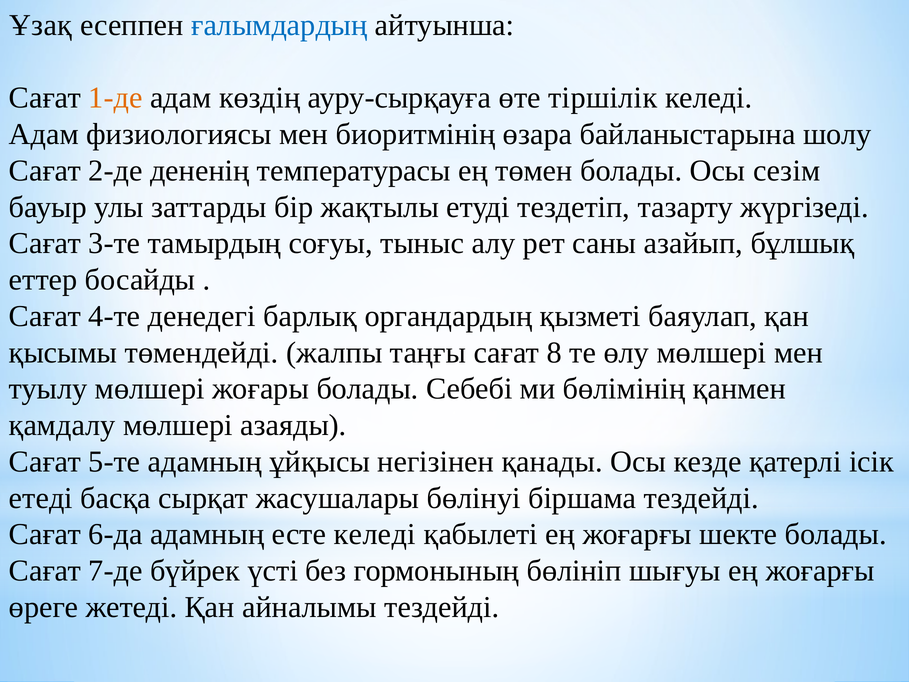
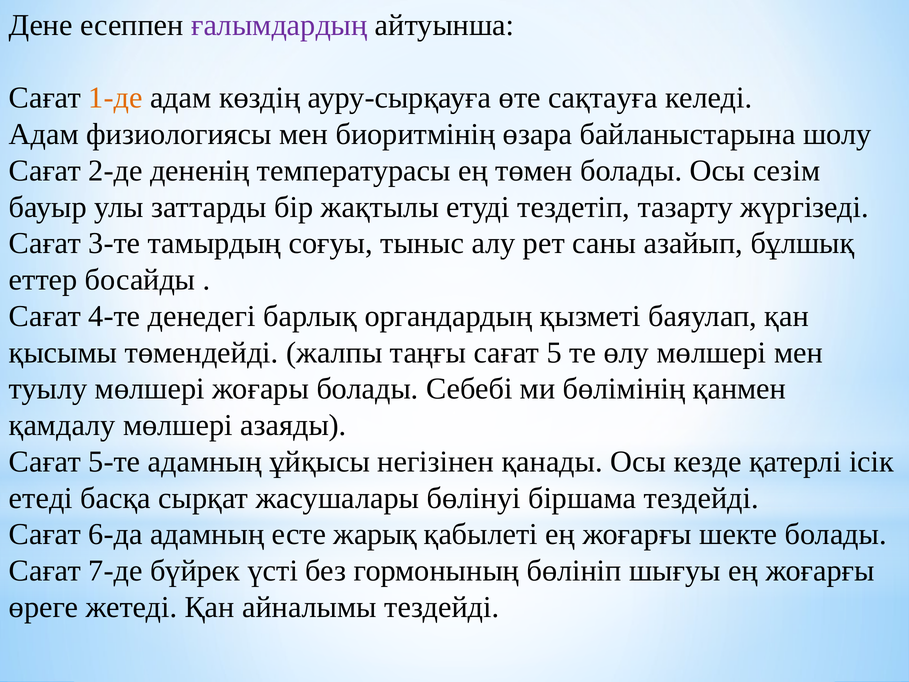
Ұзақ: Ұзақ -> Дене (41, 25)
ғалымдардың colour: blue -> purple (279, 25)
тіршілік: тіршілік -> сақтауға (603, 98)
8: 8 -> 5 (554, 352)
есте келеді: келеді -> жарық (375, 534)
